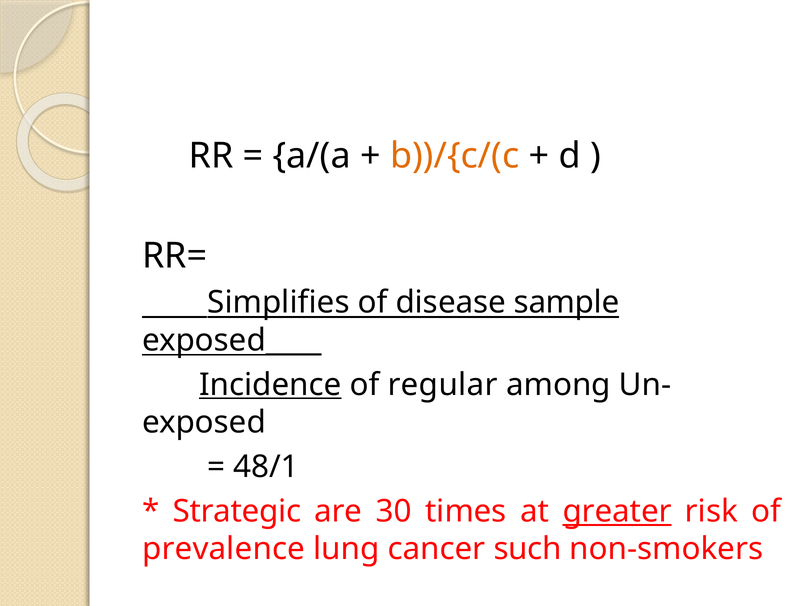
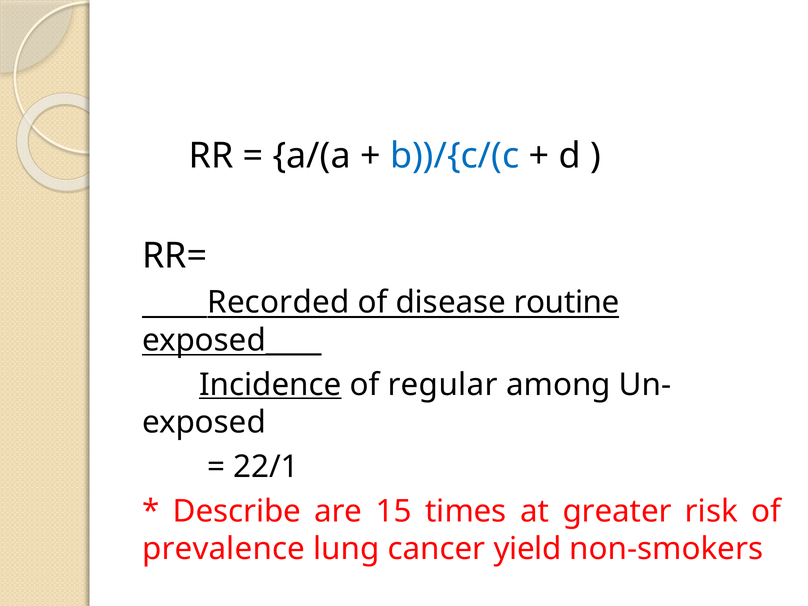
b))/{c/(c colour: orange -> blue (455, 156)
Simplifies: Simplifies -> Recorded (278, 303)
sample: sample -> routine (567, 303)
48/1: 48/1 -> 22/1 (266, 467)
Strategic: Strategic -> Describe (237, 511)
30: 30 -> 15 (394, 511)
greater underline: present -> none (617, 511)
such: such -> yield (528, 549)
